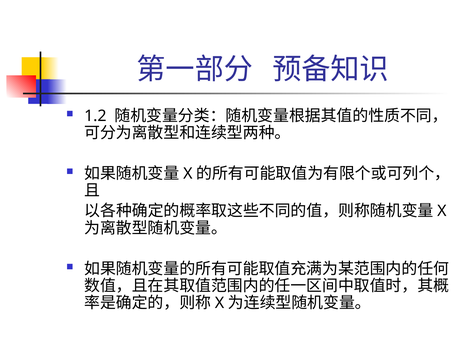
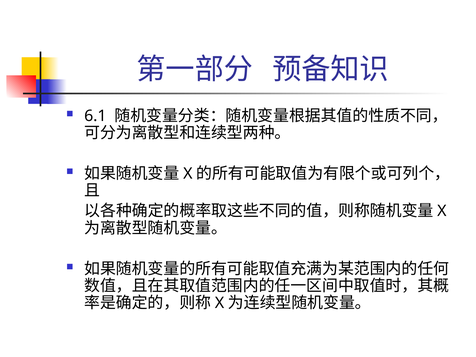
1.2: 1.2 -> 6.1 (95, 116)
